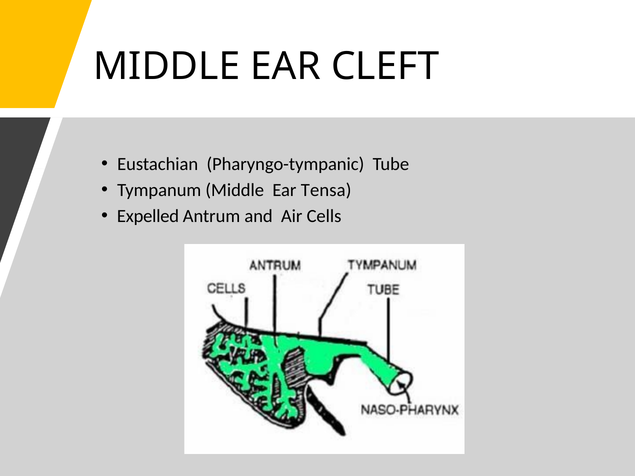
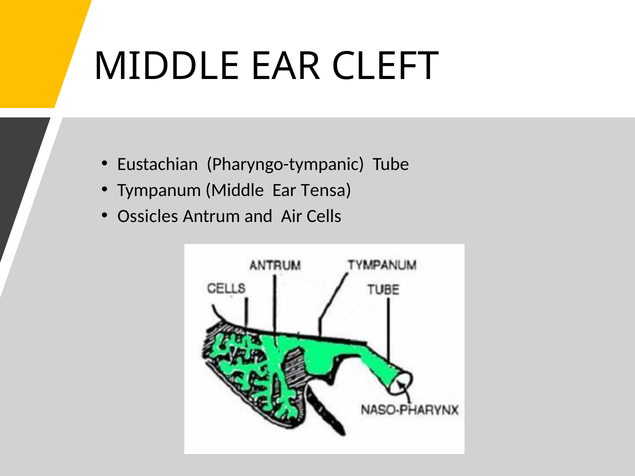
Expelled: Expelled -> Ossicles (148, 216)
